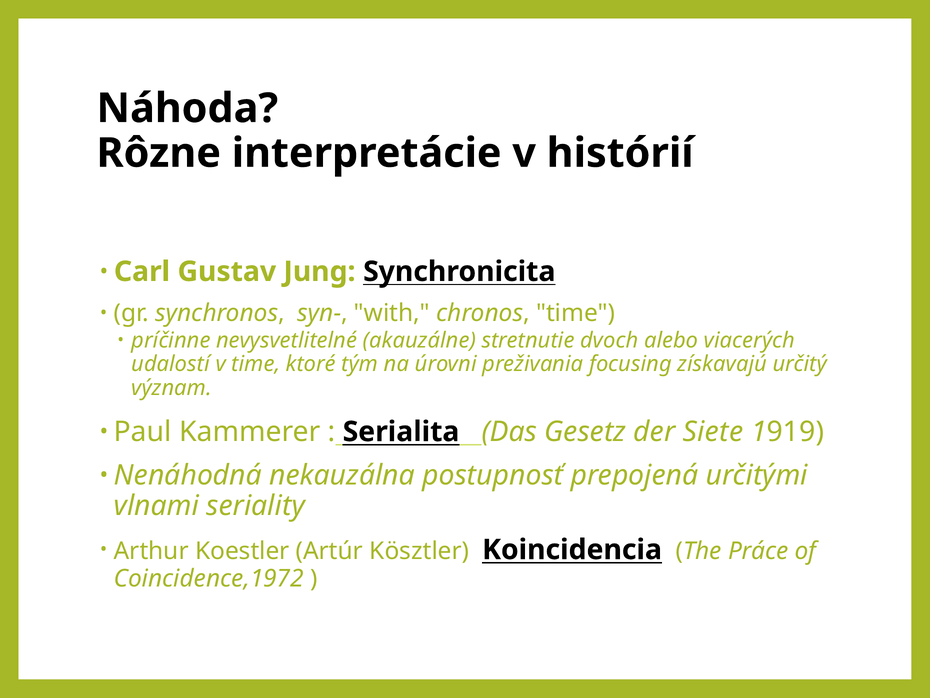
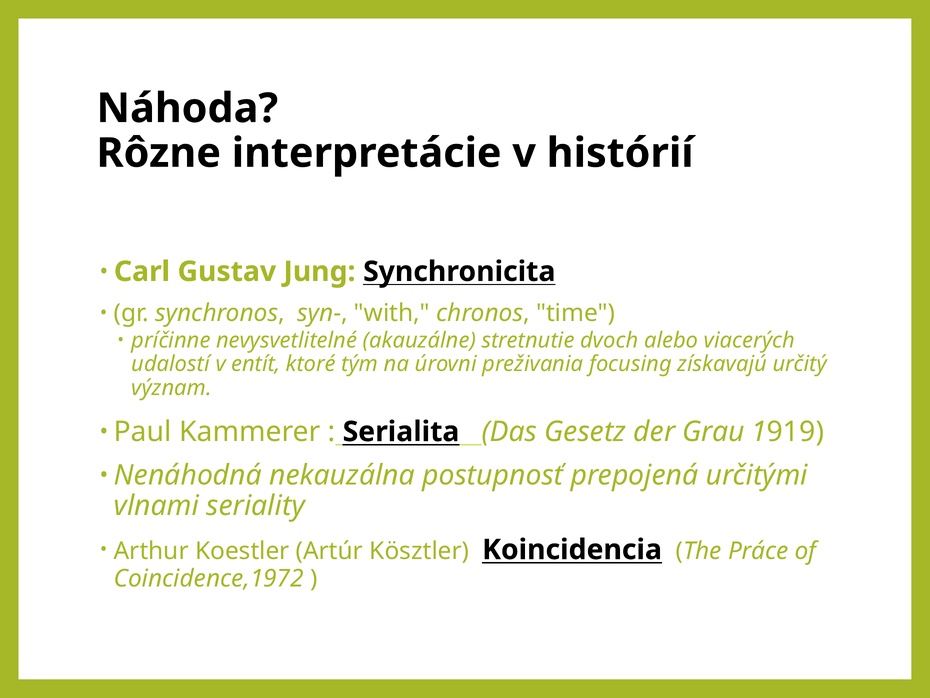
v time: time -> entít (256, 364)
Siete: Siete -> Grau (713, 431)
